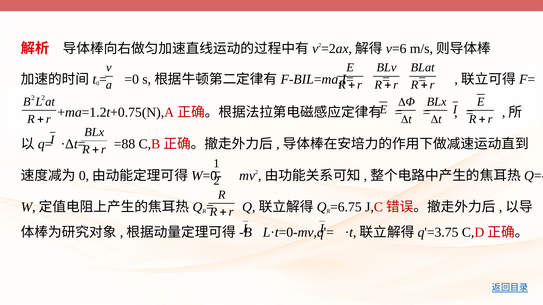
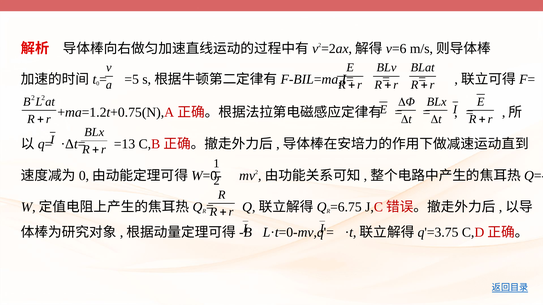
=0: =0 -> =5 (132, 80)
=88: =88 -> =13 (125, 144)
